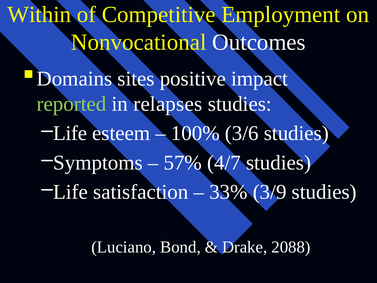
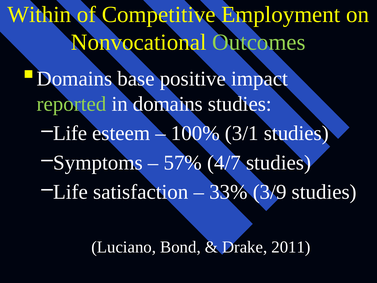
Outcomes colour: white -> light green (259, 42)
sites: sites -> base (136, 79)
in relapses: relapses -> domains (168, 104)
3/6: 3/6 -> 3/1 (242, 133)
2088: 2088 -> 2011 (291, 247)
